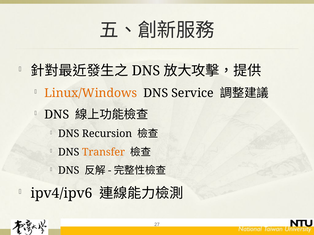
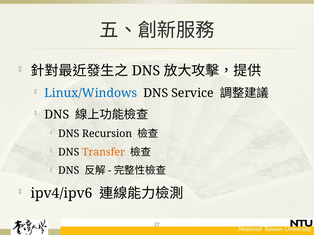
Linux/Windows colour: orange -> blue (91, 93)
